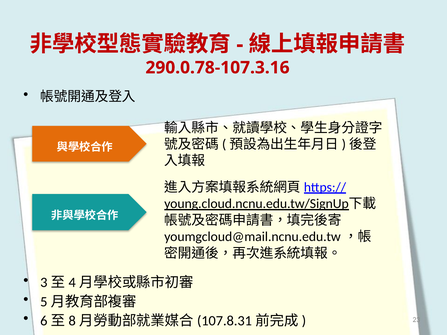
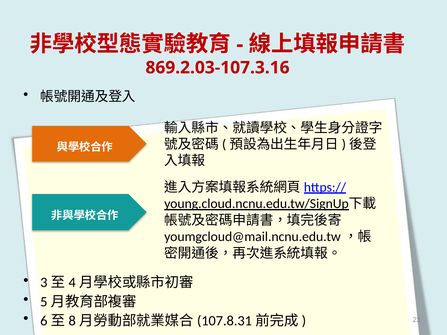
290.0.78-107.3.16: 290.0.78-107.3.16 -> 869.2.03-107.3.16 (218, 68)
